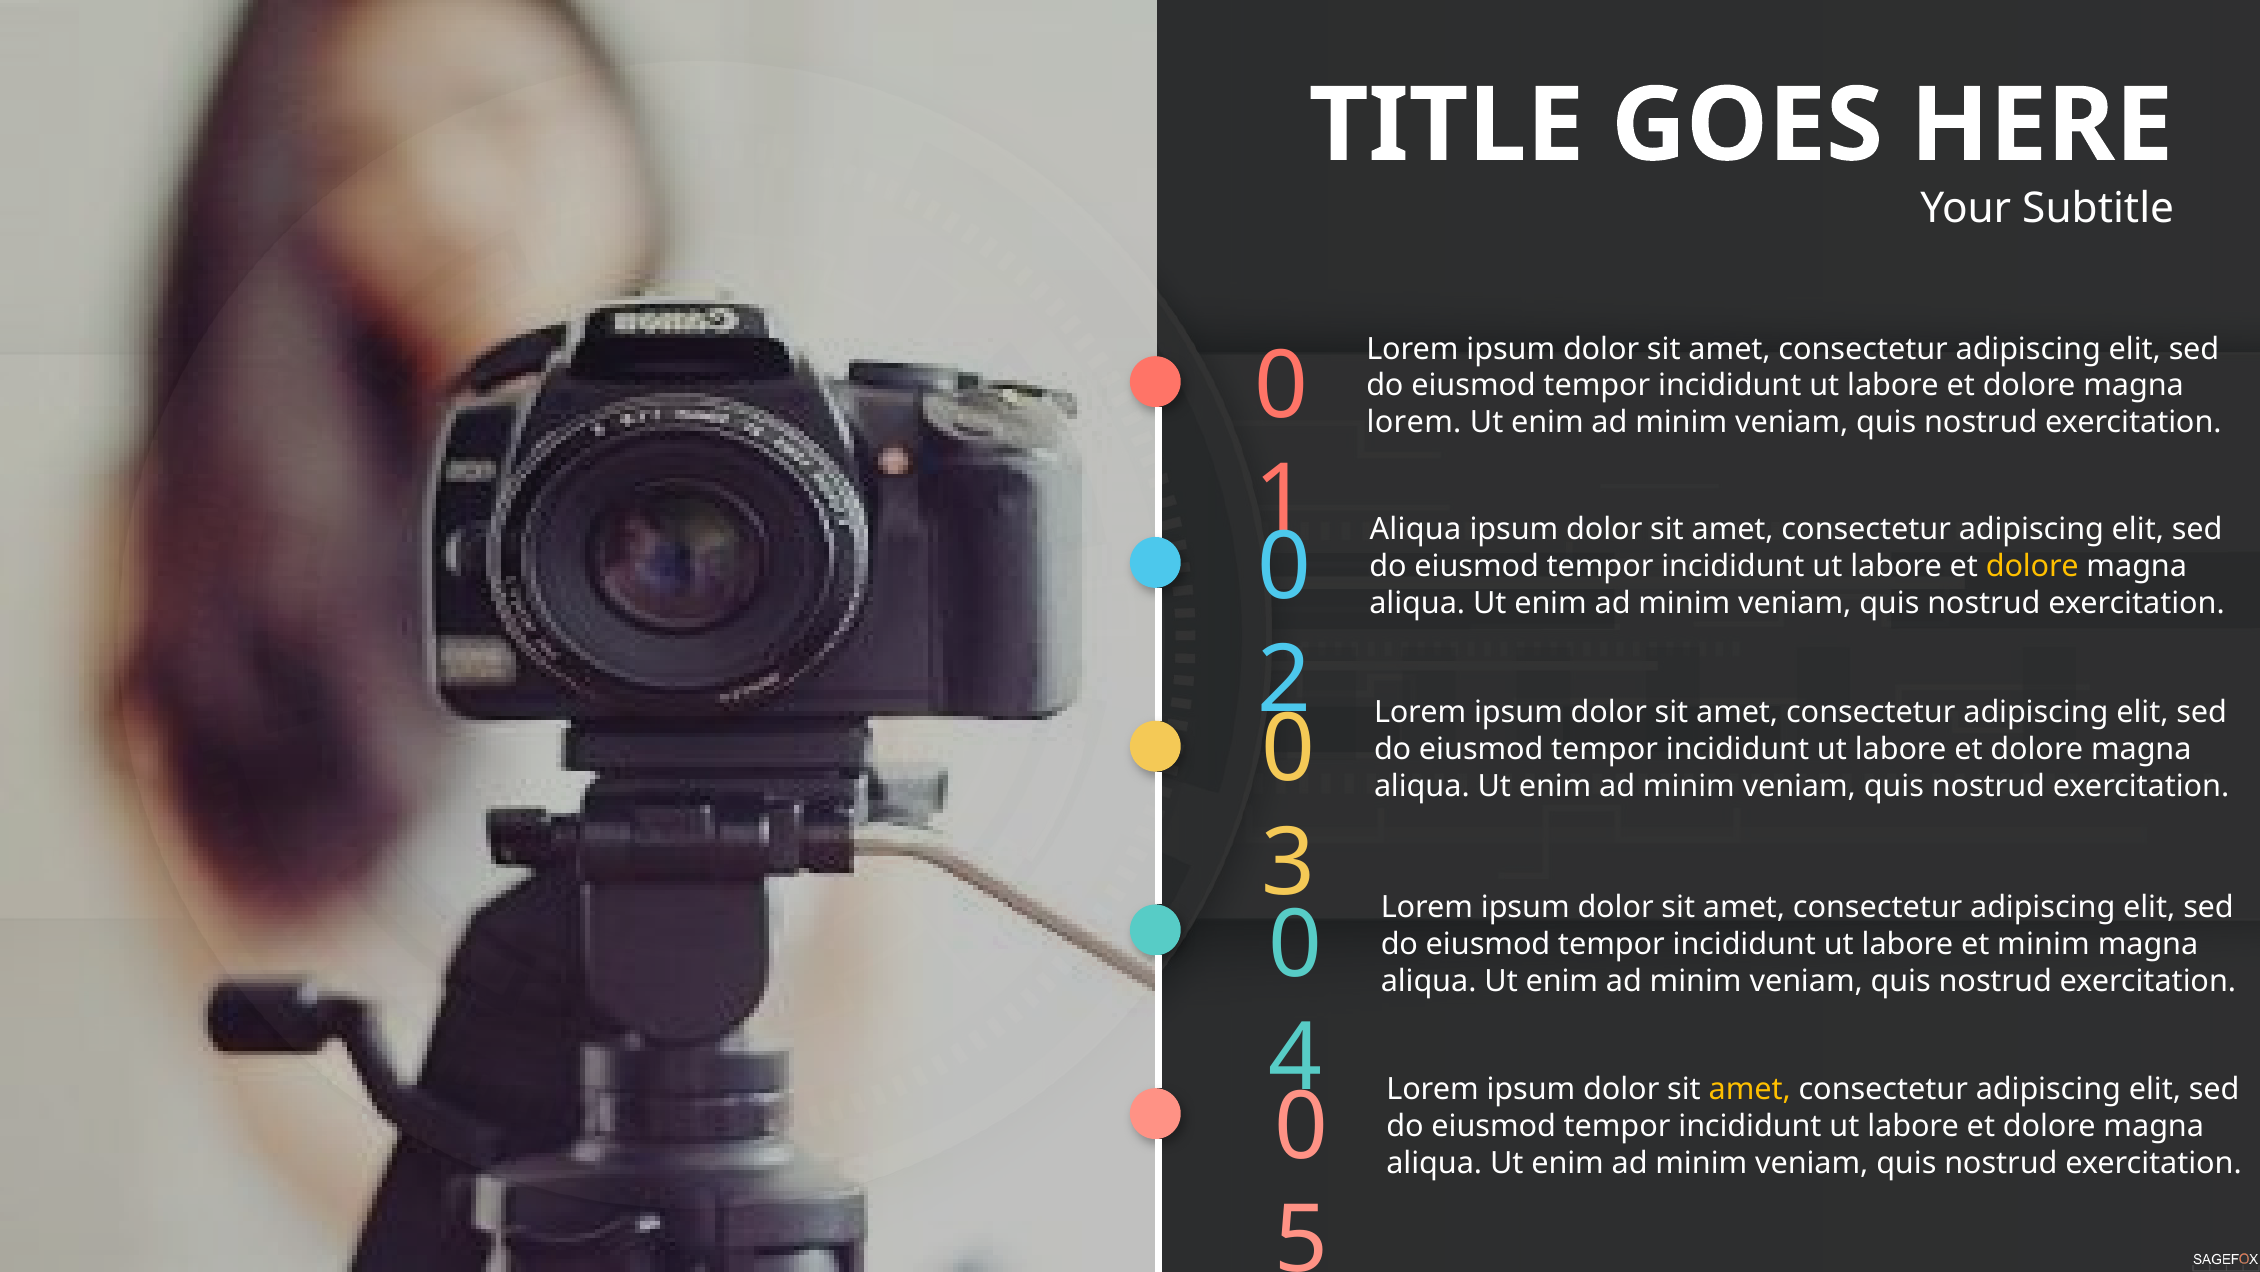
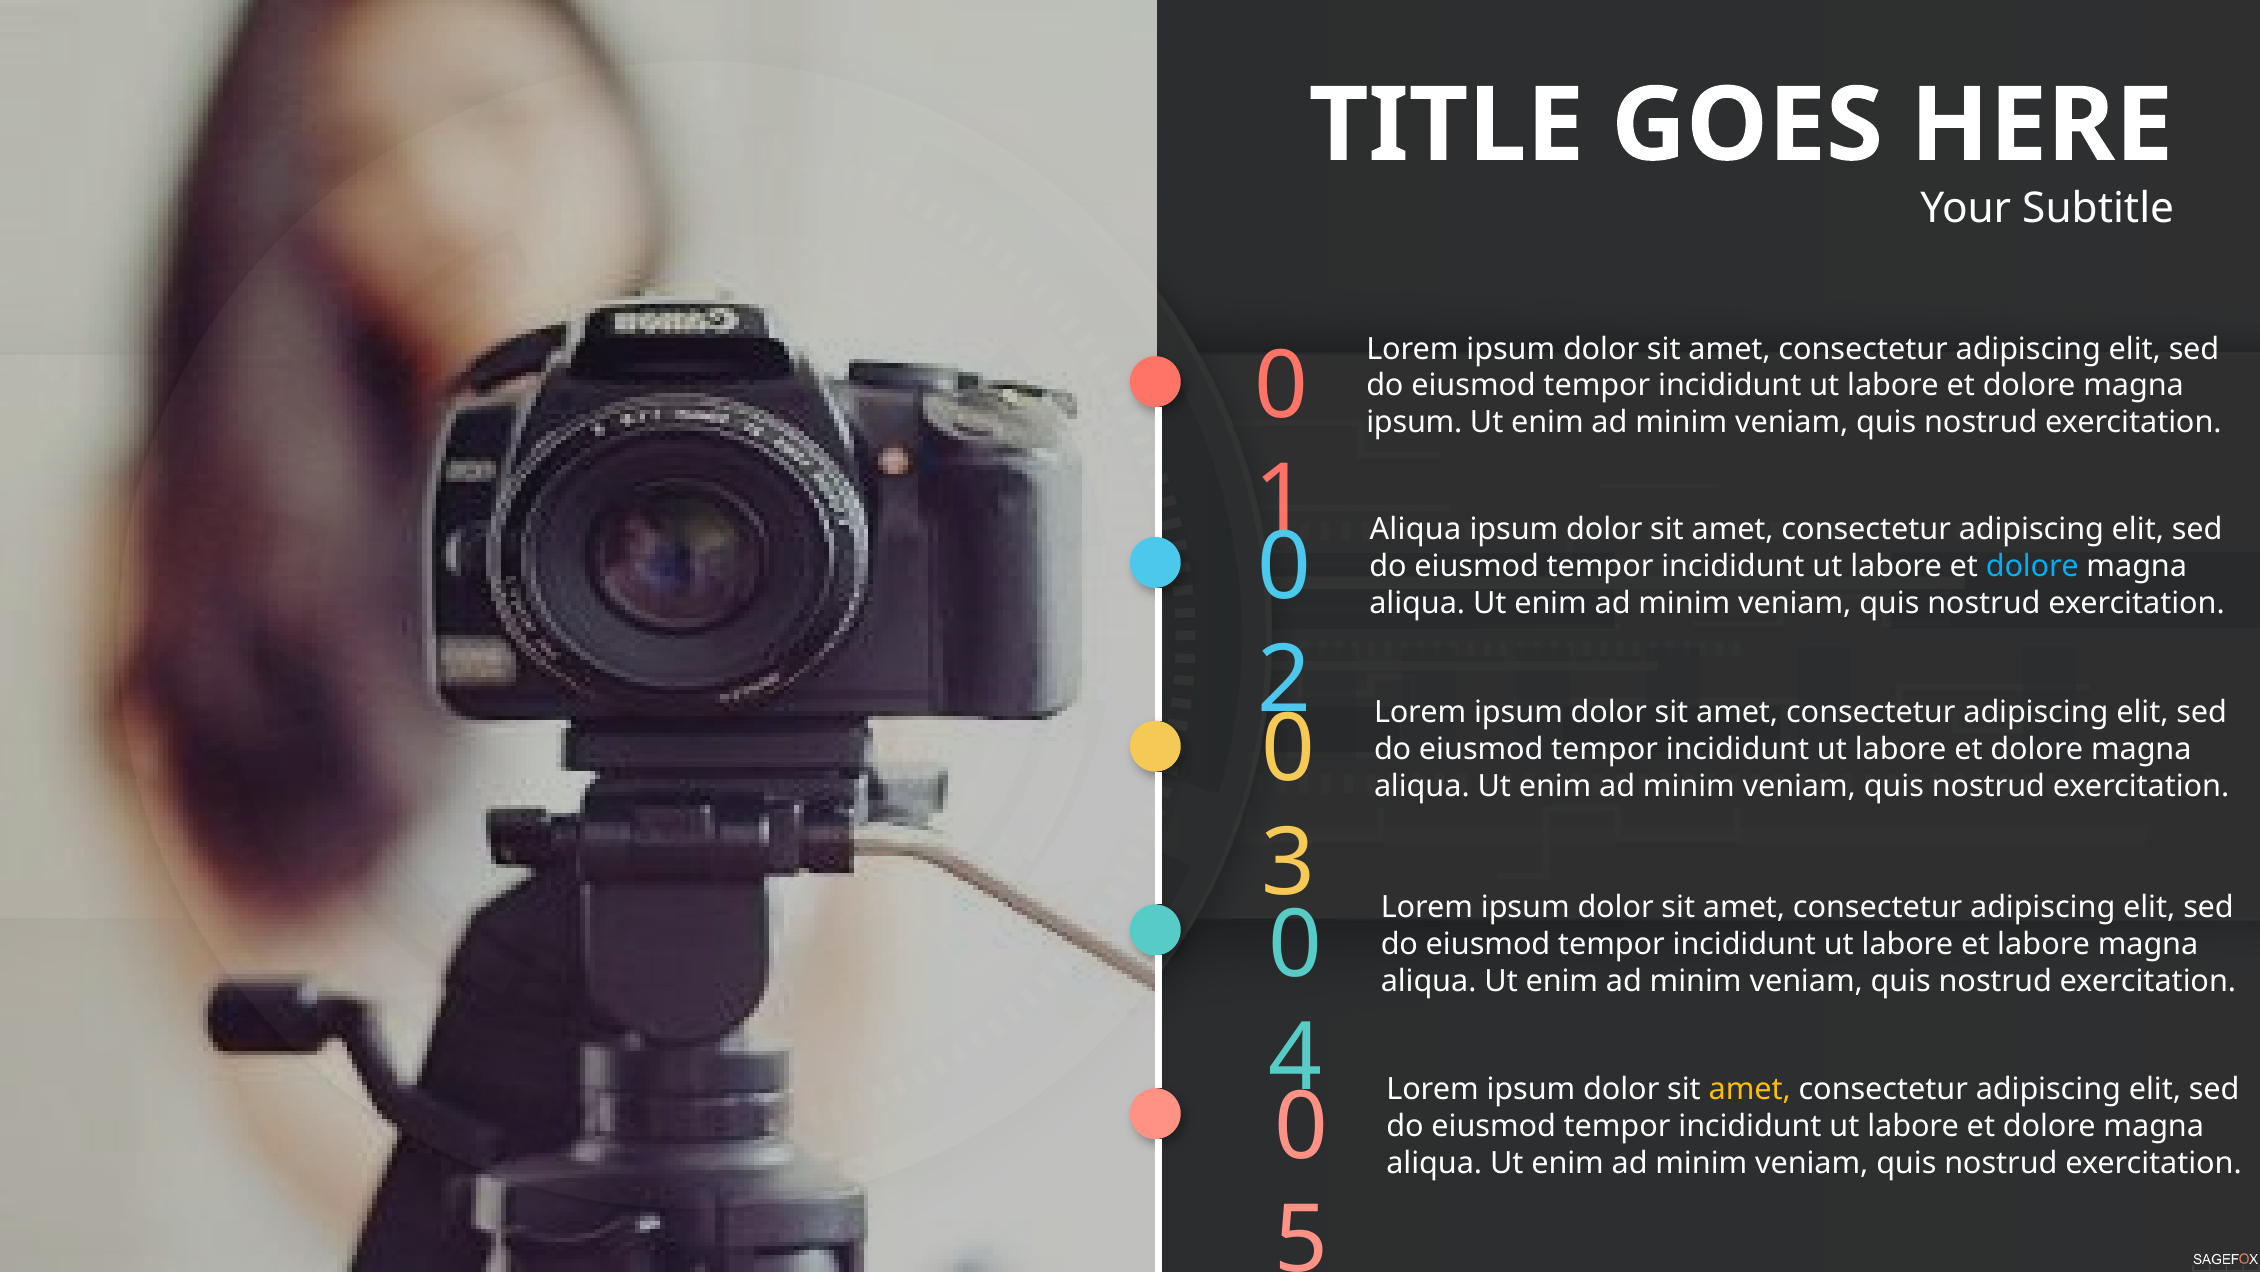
lorem: lorem -> ipsum (1414, 422)
dolore colour: yellow -> light blue (2032, 566)
et minim: minim -> labore (2044, 944)
